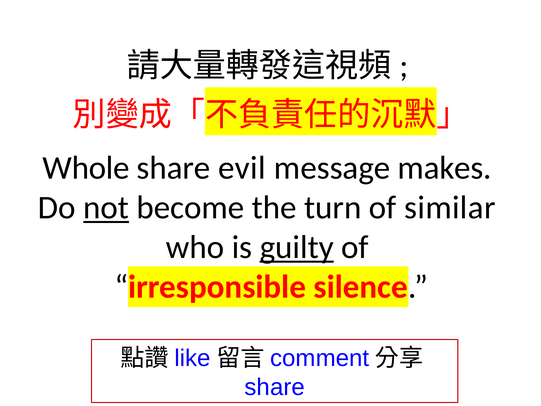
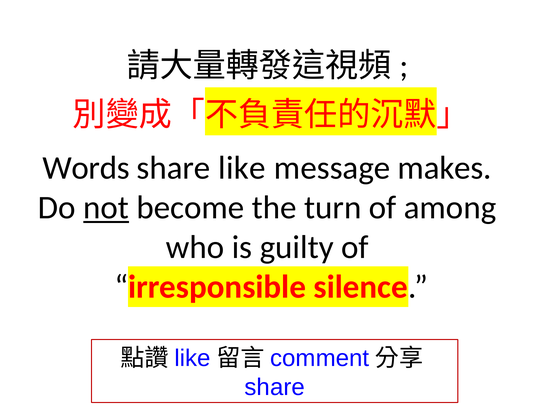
Whole: Whole -> Words (86, 168)
share evil: evil -> like (242, 168)
similar: similar -> among (450, 208)
guilty underline: present -> none (297, 247)
